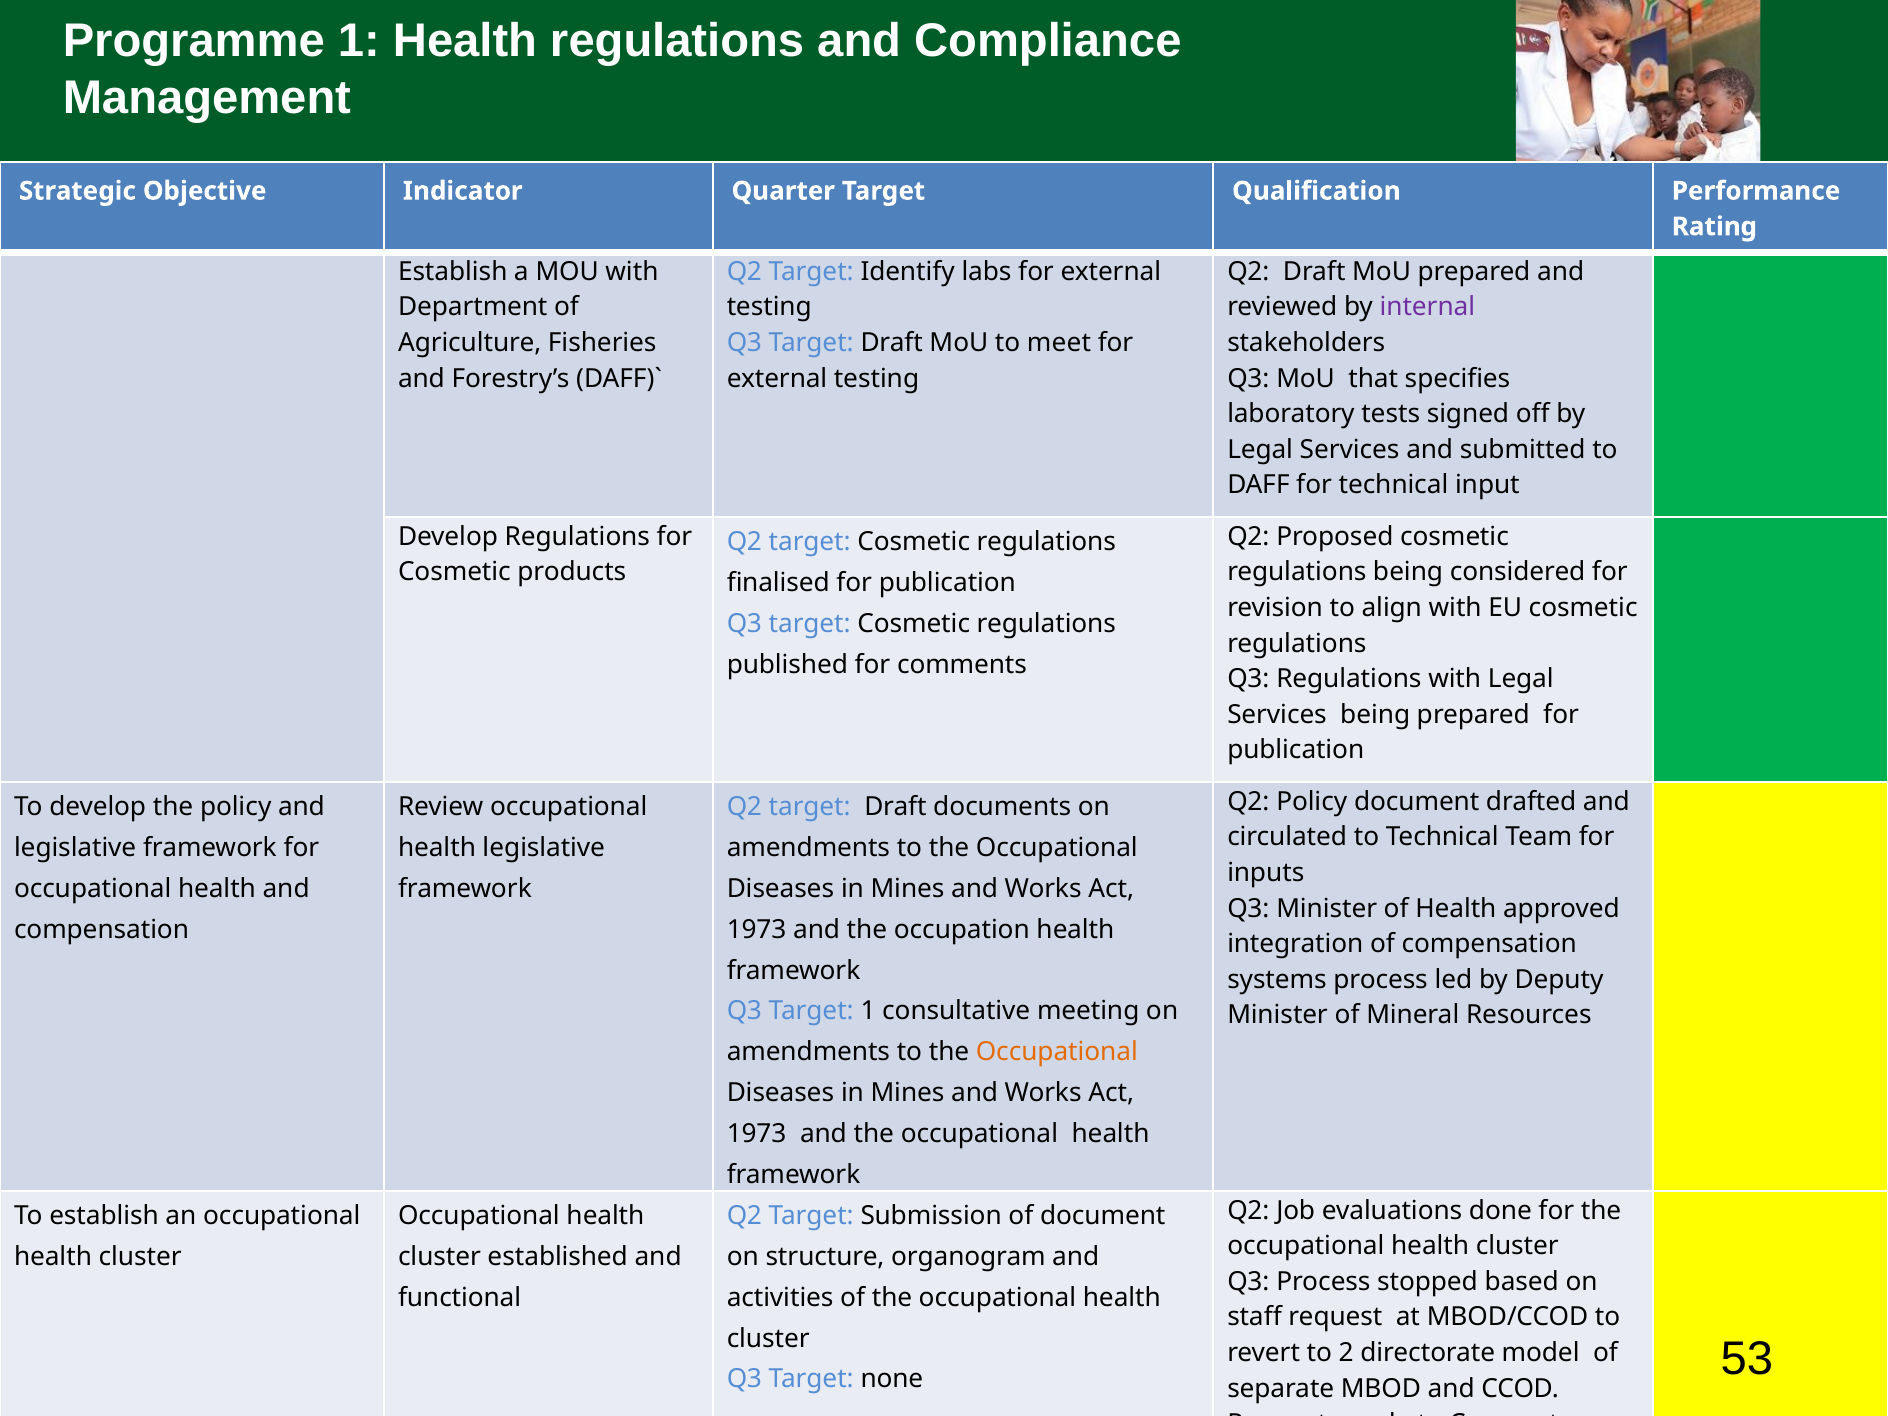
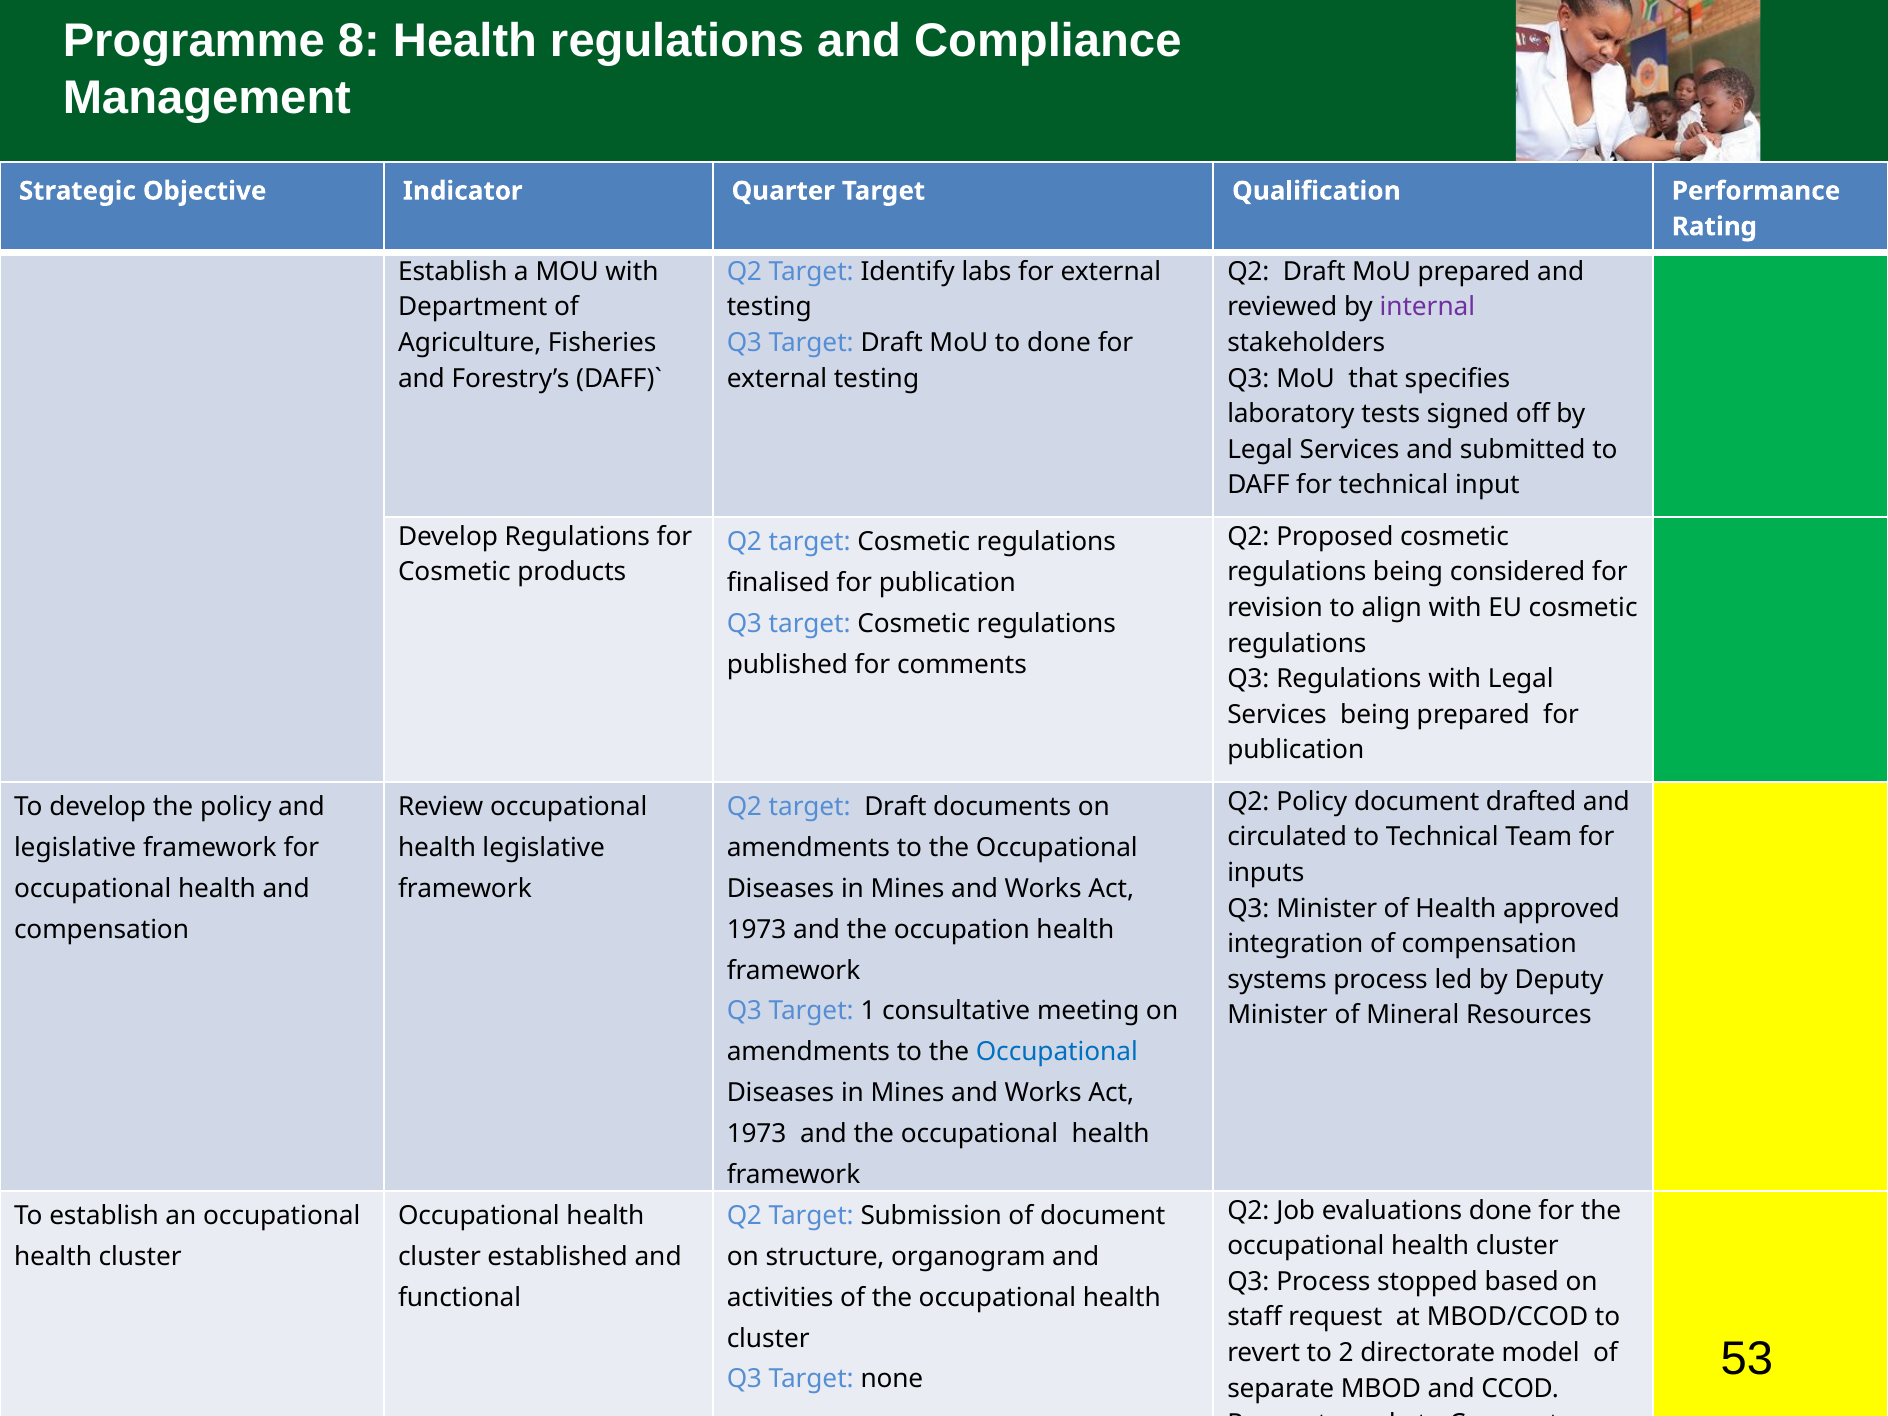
Programme 1: 1 -> 8 (359, 41)
to meet: meet -> done (1059, 343)
Occupational colour: orange -> blue (1057, 1052)
